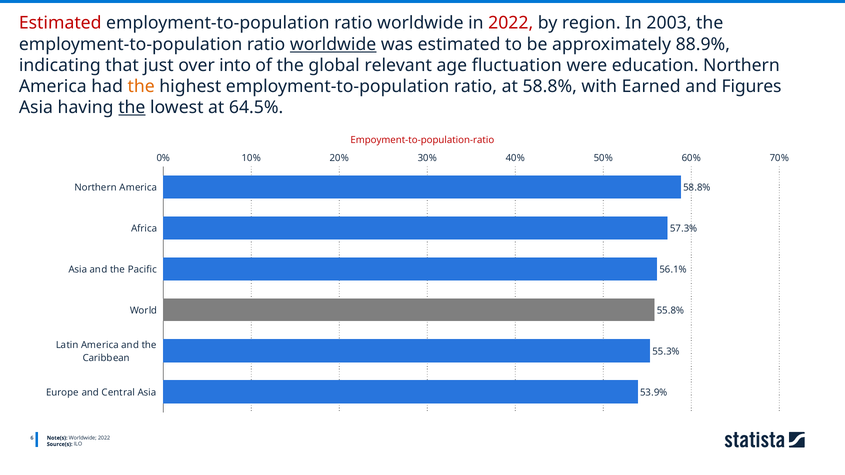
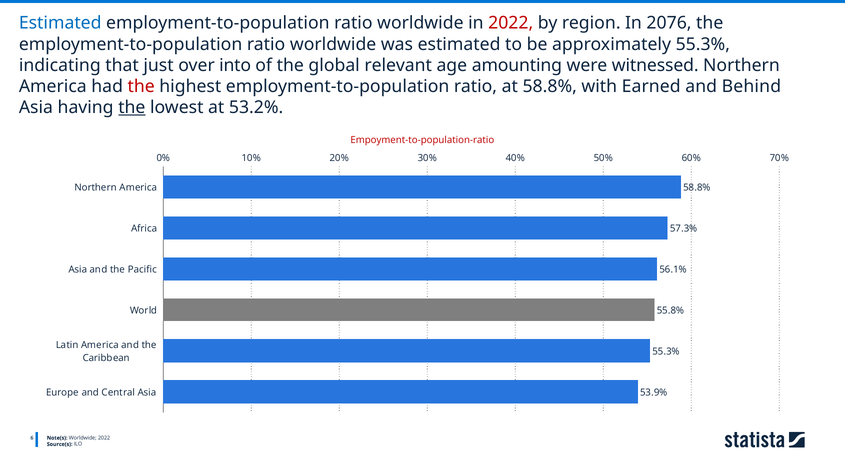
Estimated colour: red -> blue (60, 23)
2003: 2003 -> 2076 (669, 23)
worldwide underline: present -> none (333, 44)
approximately 88.9%: 88.9% -> 55.3% (703, 44)
fluctuation: fluctuation -> amounting (517, 65)
education: education -> witnessed (655, 65)
the colour: orange -> red (141, 87)
Figures: Figures -> Behind (751, 87)
64.5%: 64.5% -> 53.2% (256, 108)
